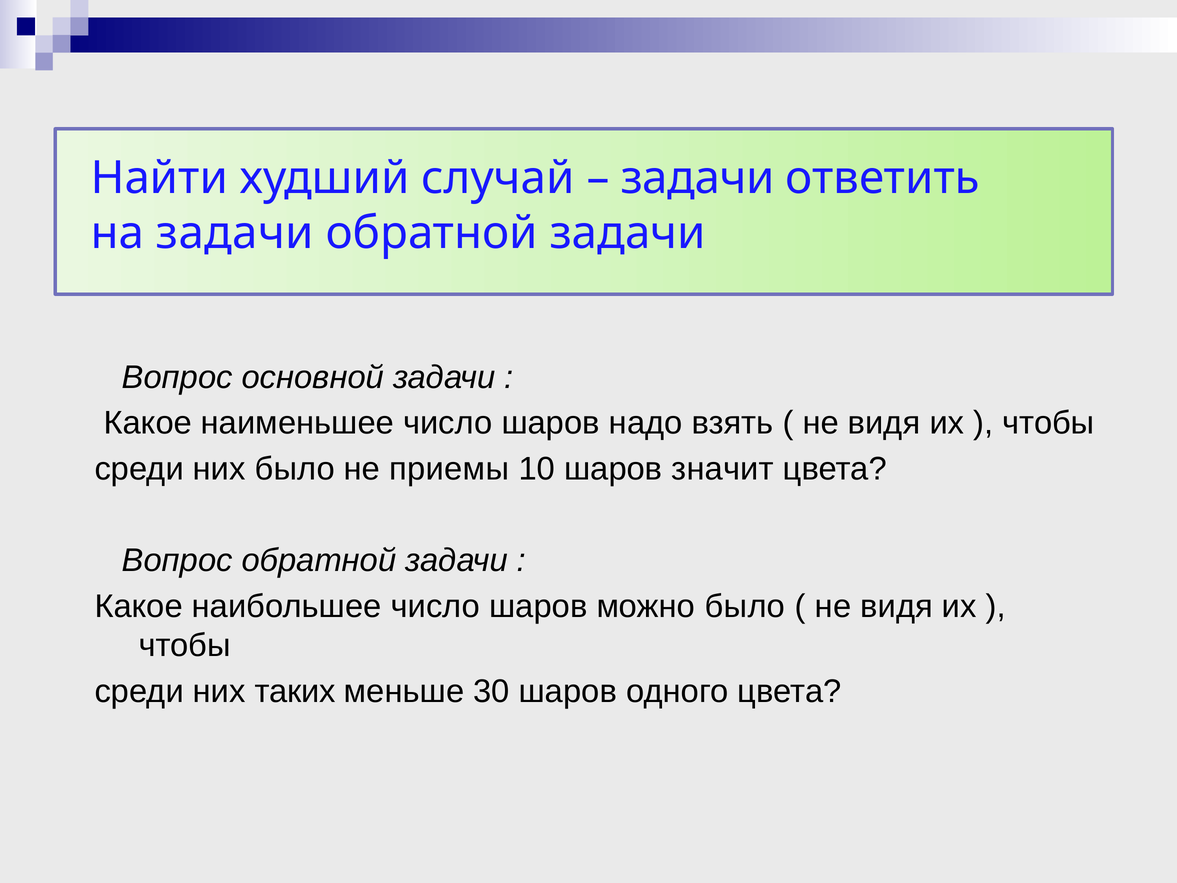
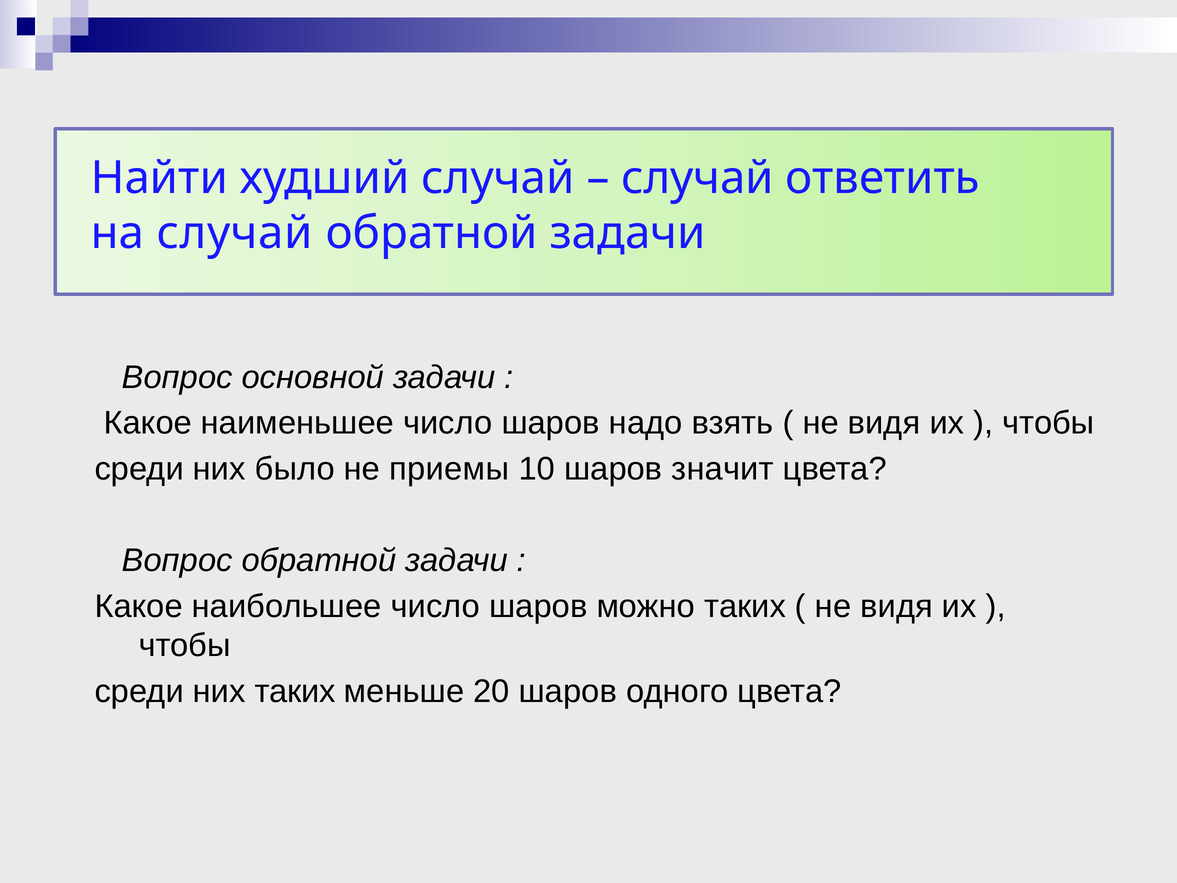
задачи: задачи -> случай (698, 178)
на задачи: задачи -> случай (235, 233)
можно было: было -> таких (745, 606)
30: 30 -> 20 (491, 691)
